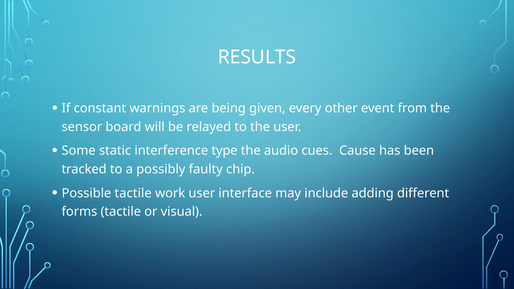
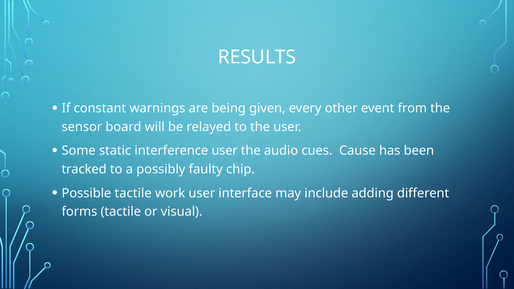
interference type: type -> user (225, 151)
